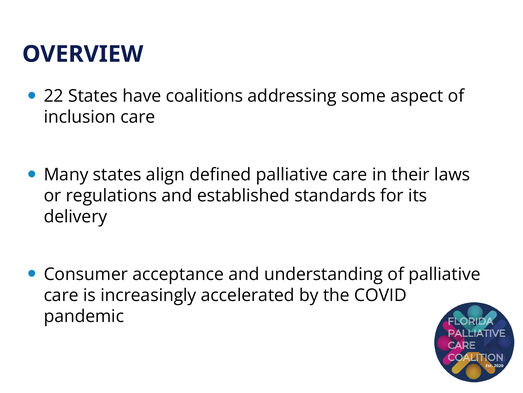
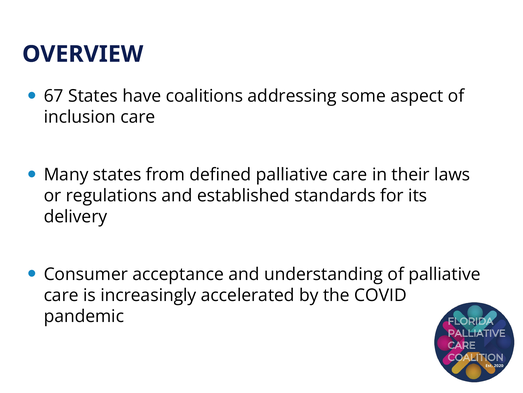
22: 22 -> 67 (54, 96)
align: align -> from (166, 174)
